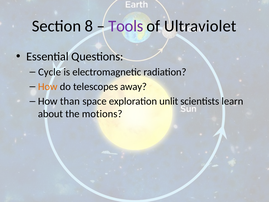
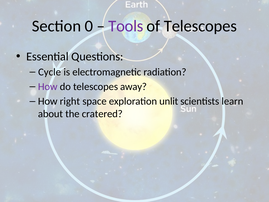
8: 8 -> 0 (89, 26)
of Ultraviolet: Ultraviolet -> Telescopes (200, 26)
How colour: orange -> purple (48, 87)
than: than -> right (70, 101)
motions: motions -> cratered (102, 114)
